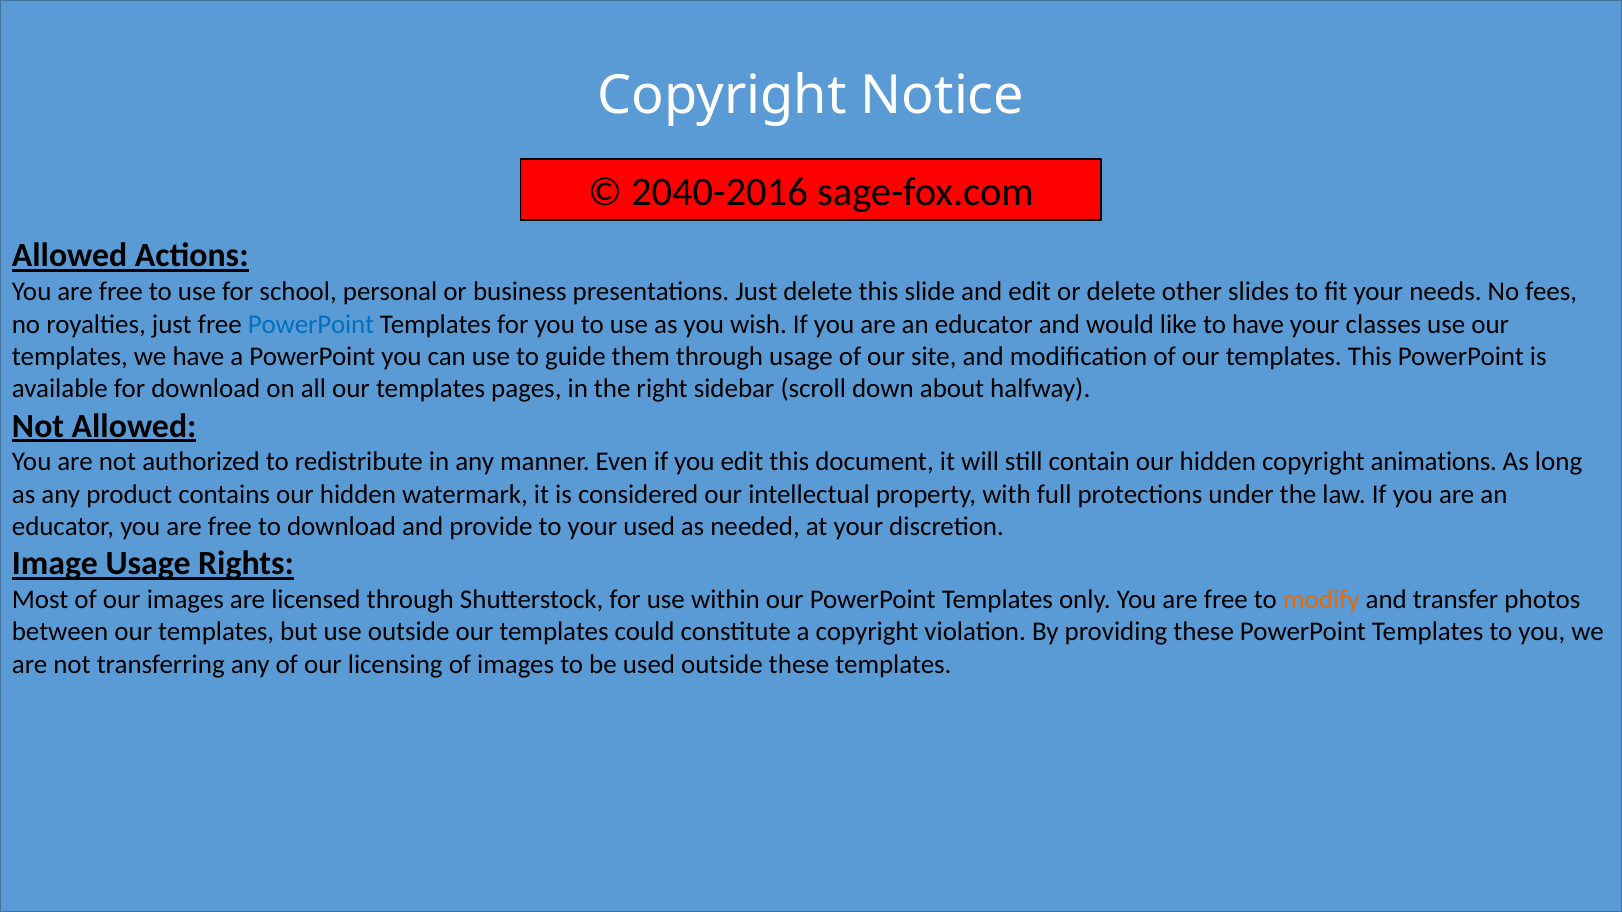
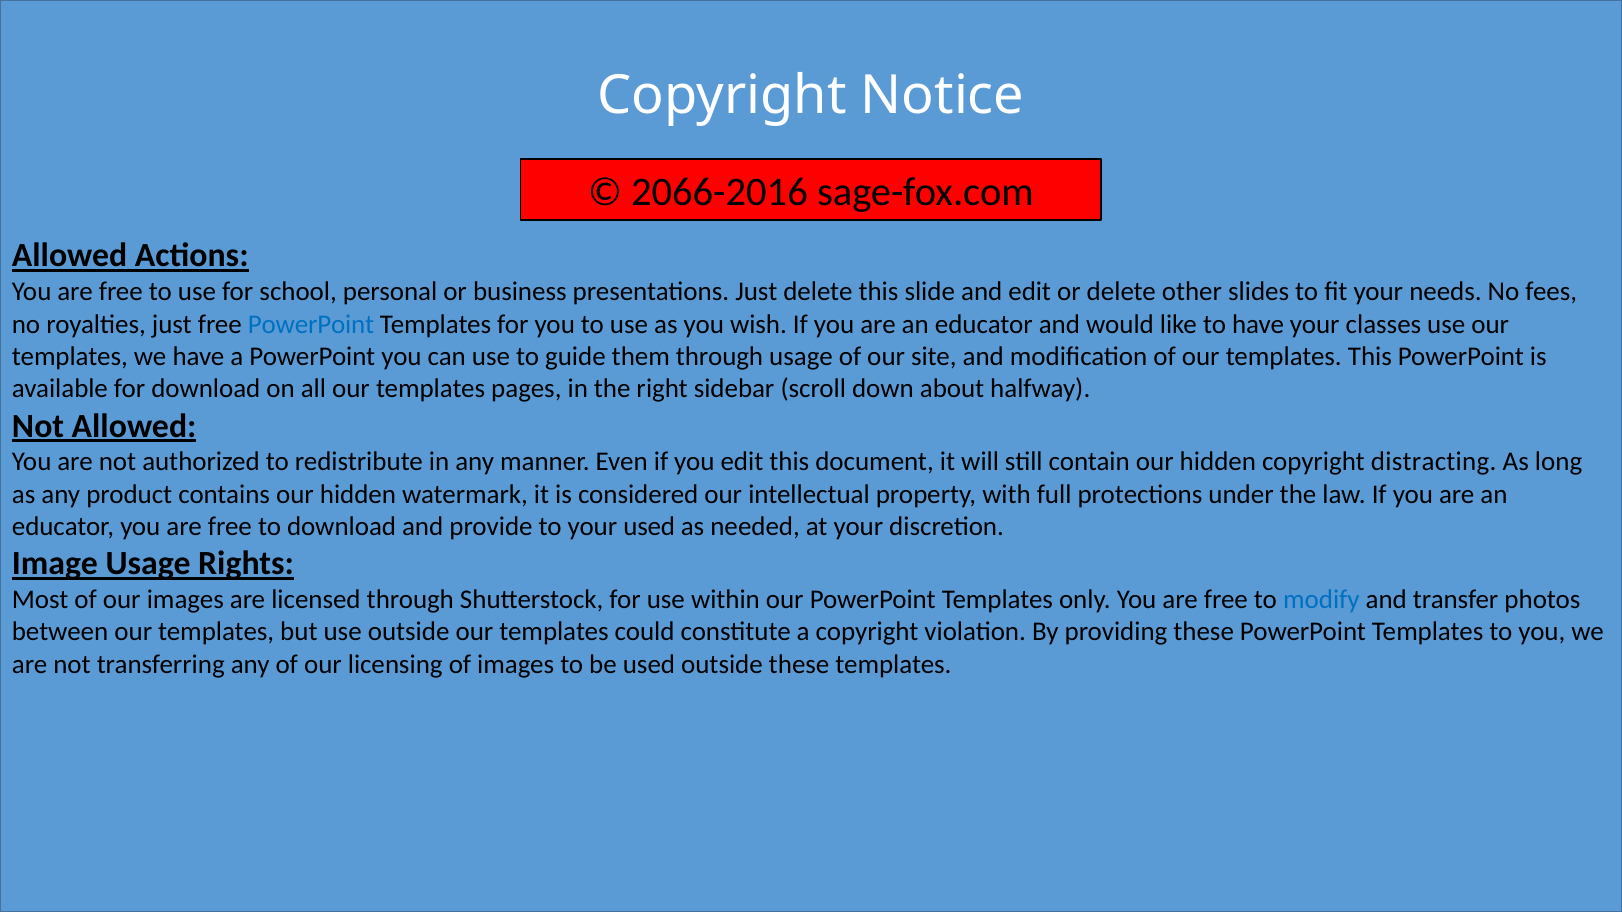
2040-2016: 2040-2016 -> 2066-2016 (719, 192)
animations: animations -> distracting (1434, 462)
modify colour: orange -> blue (1321, 600)
